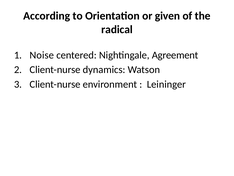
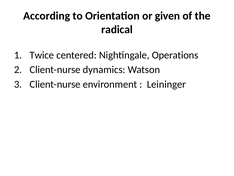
Noise: Noise -> Twice (42, 55)
Agreement: Agreement -> Operations (175, 55)
